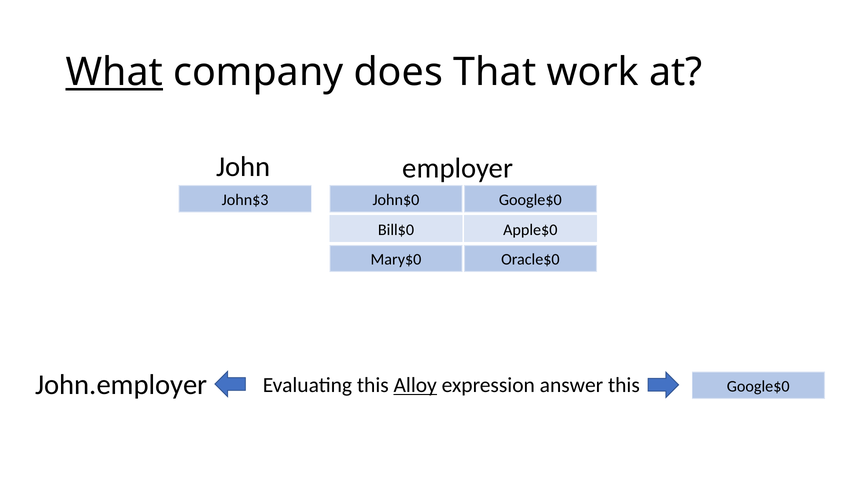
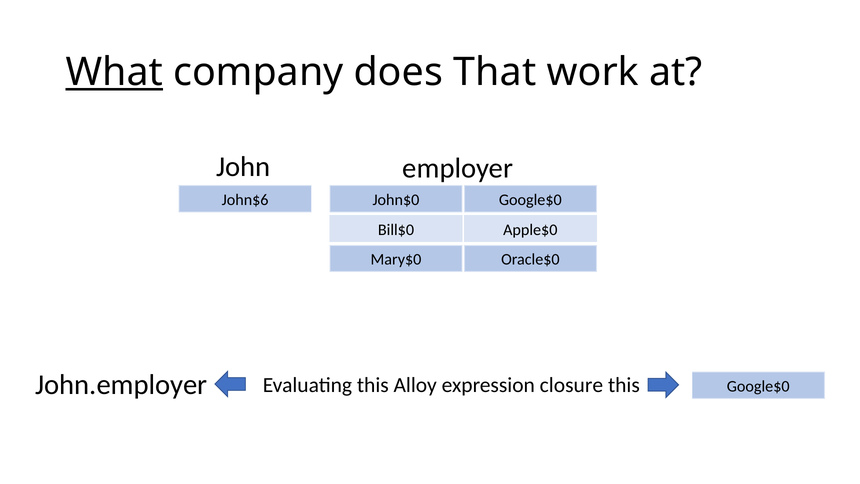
John$3: John$3 -> John$6 (245, 200)
Alloy underline: present -> none (415, 385)
answer: answer -> closure (571, 385)
